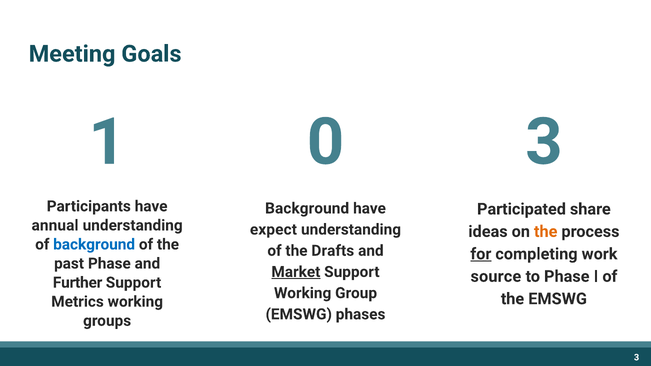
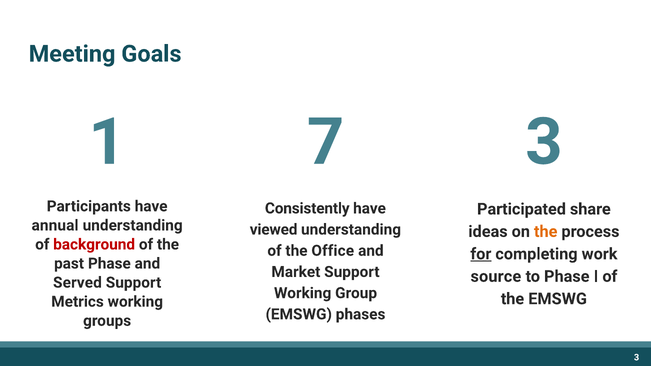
0: 0 -> 7 (326, 142)
Background: Background -> Consistently (307, 208)
expect: expect -> viewed (274, 230)
background colour: blue -> red (94, 245)
Drafts: Drafts -> Office (333, 251)
Market underline: present -> none (296, 272)
Further: Further -> Served (77, 283)
